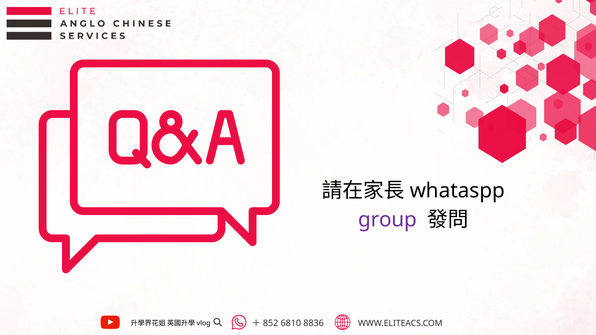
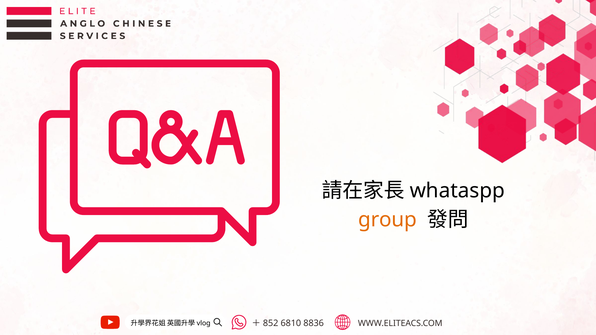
group colour: purple -> orange (388, 220)
